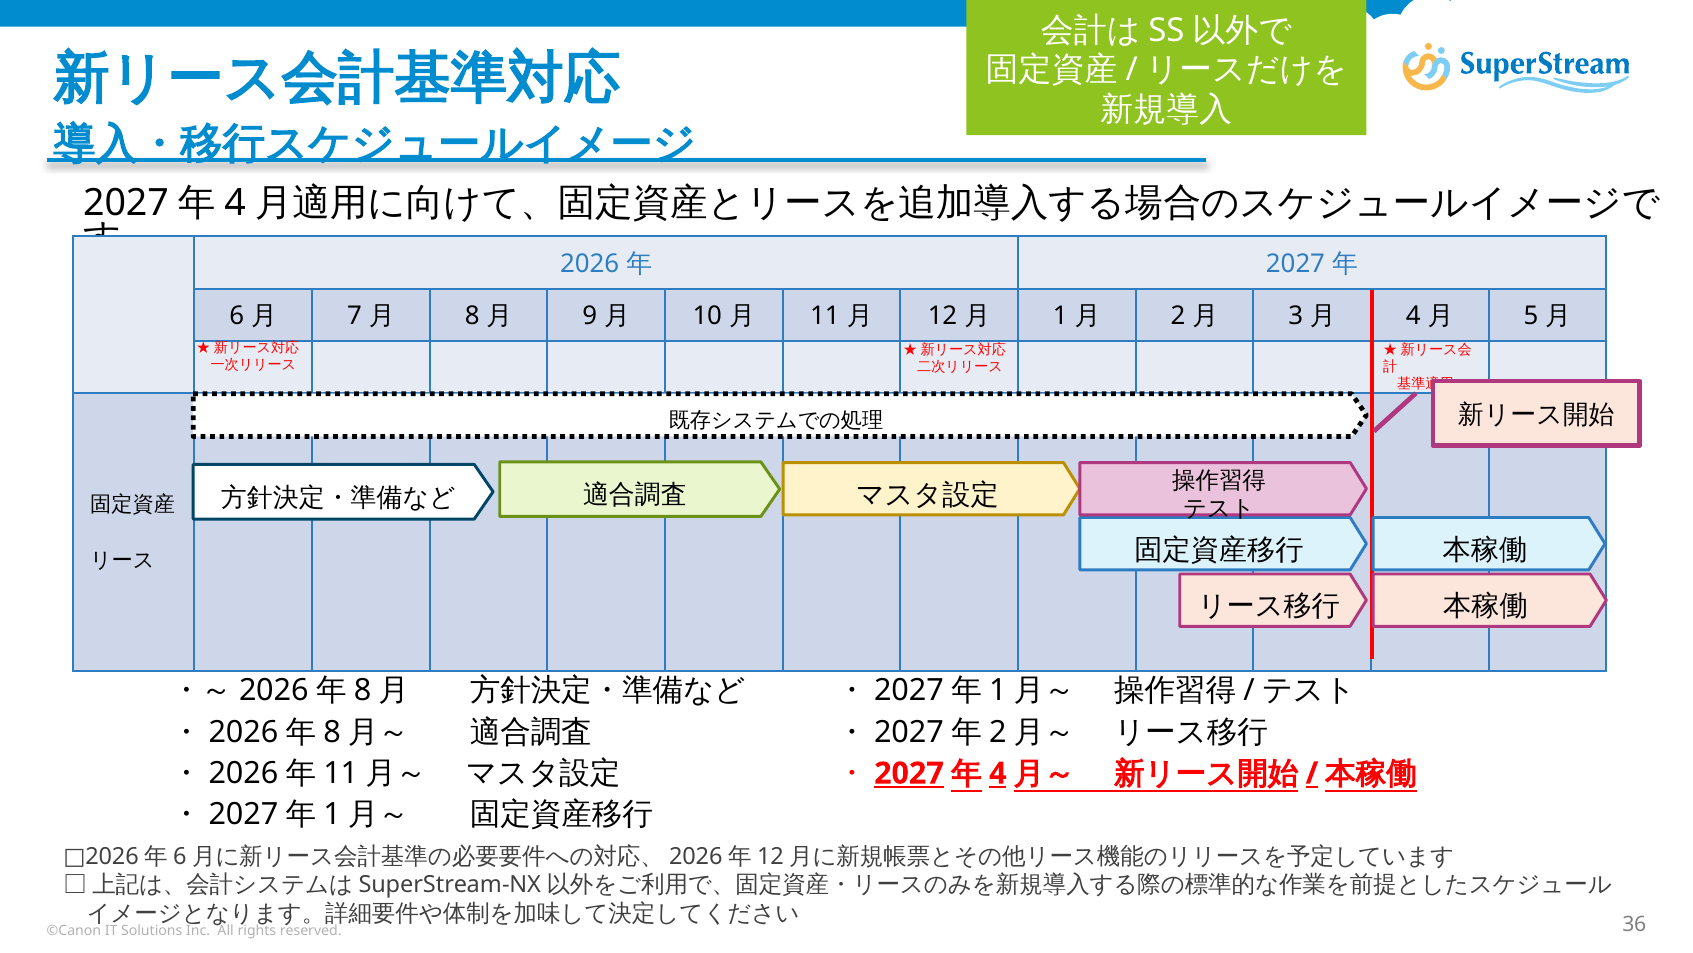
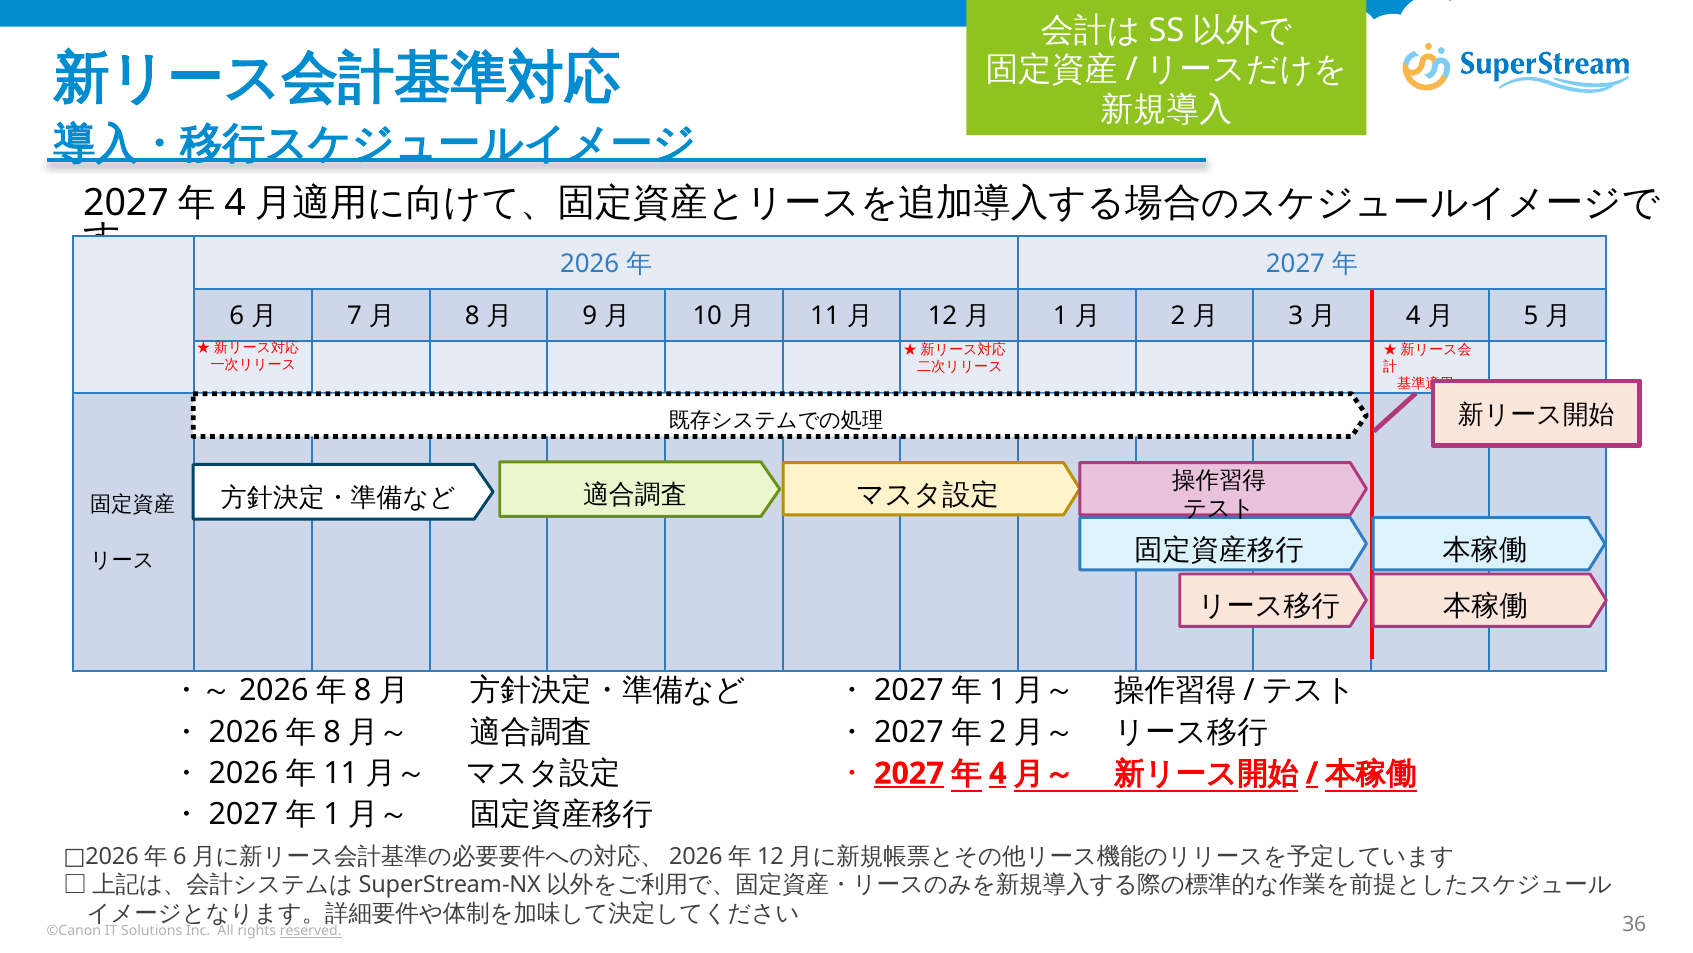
reserved underline: none -> present (311, 931)
